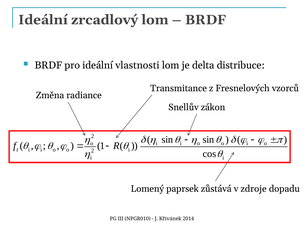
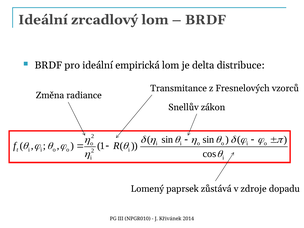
vlastnosti: vlastnosti -> empirická (138, 65)
